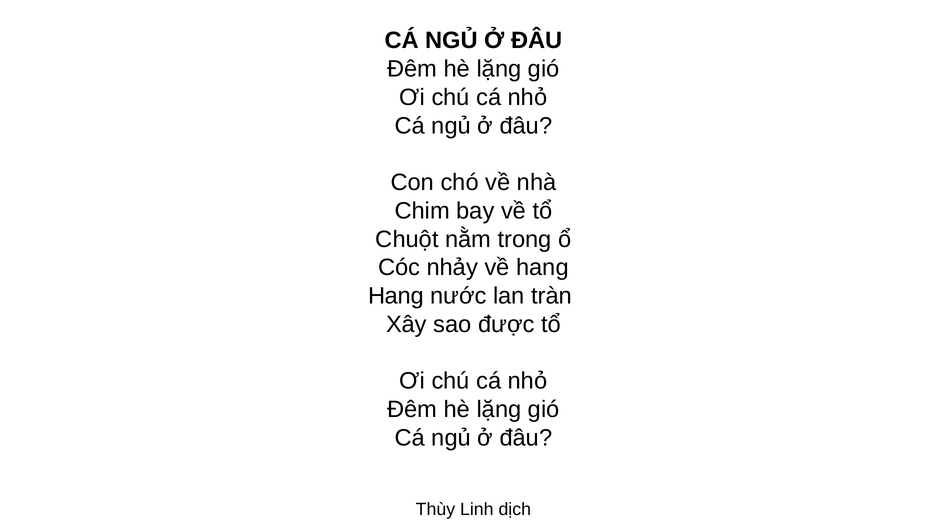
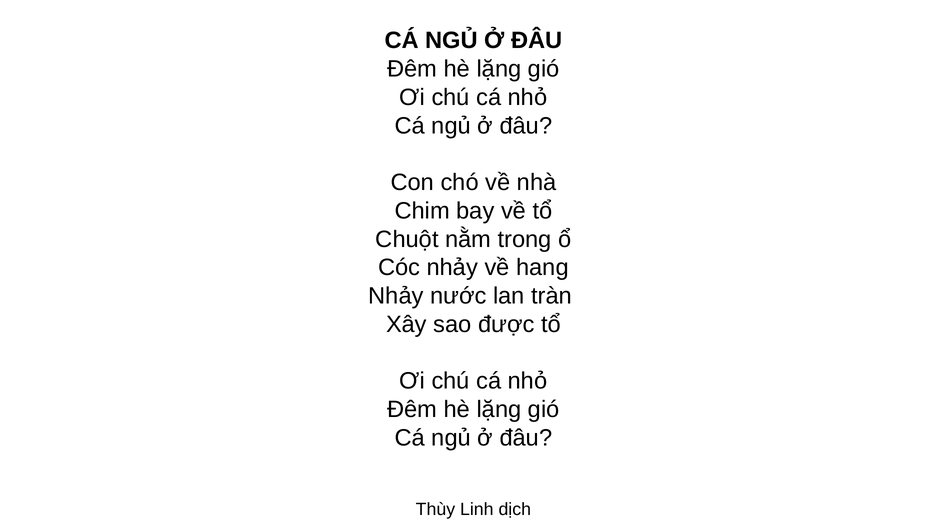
Hang: Hang -> Nhảy (396, 296)
